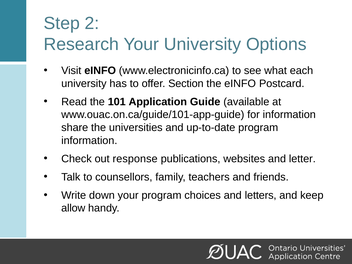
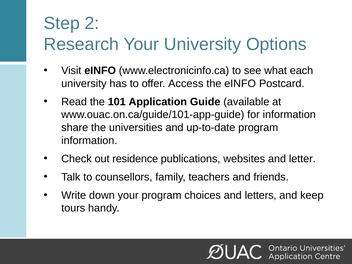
Section: Section -> Access (186, 83)
response: response -> residence (135, 159)
allow: allow -> tours (73, 208)
